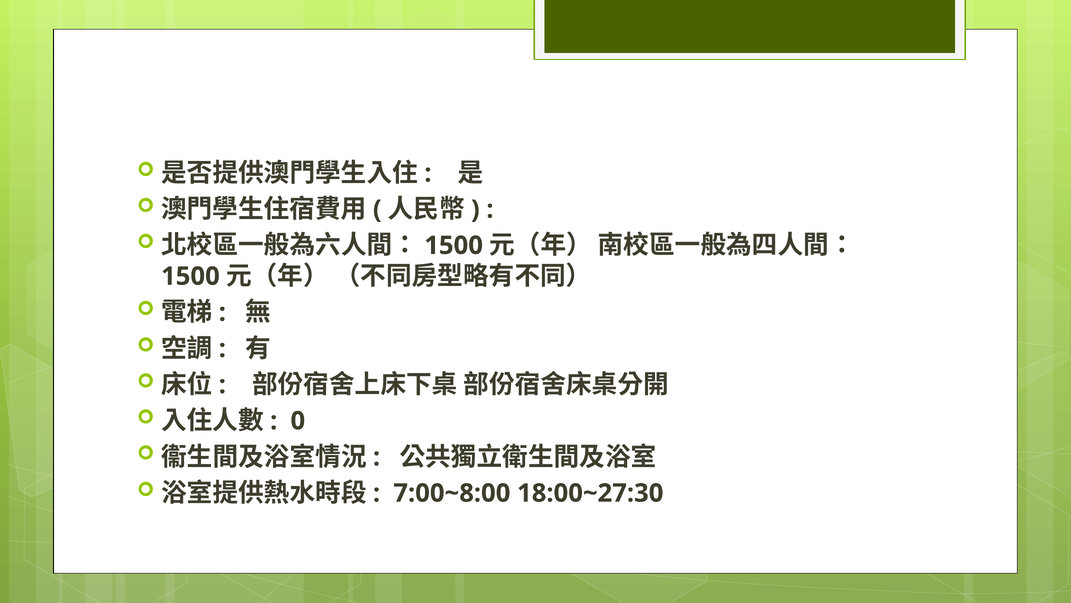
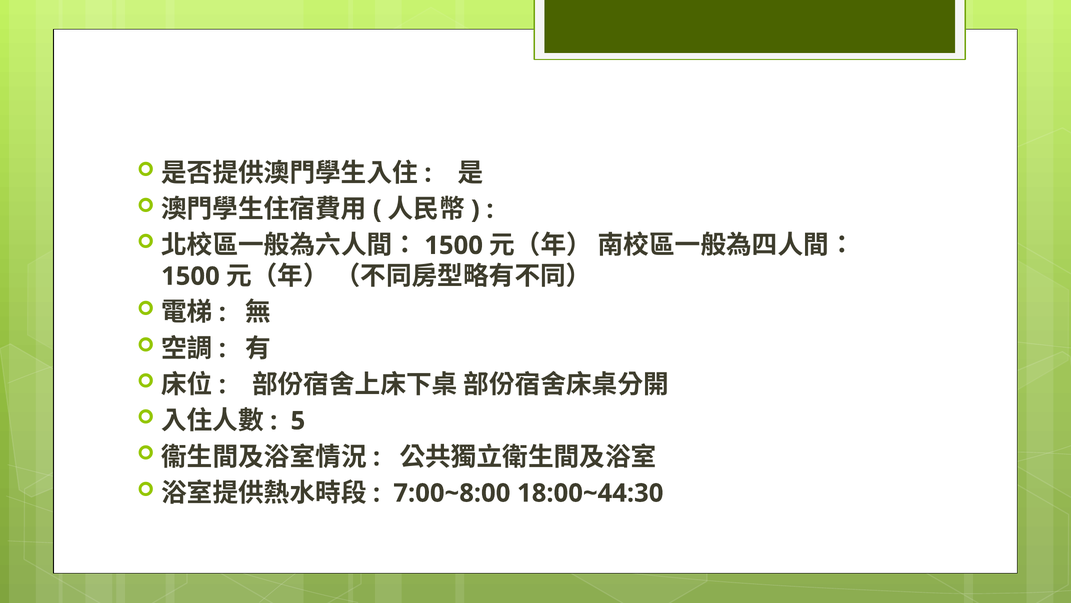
0: 0 -> 5 (298, 421)
18:00~27:30: 18:00~27:30 -> 18:00~44:30 (590, 493)
